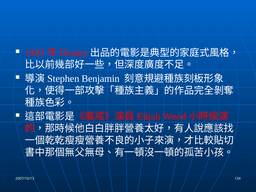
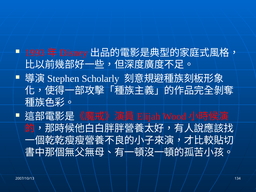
Benjamin: Benjamin -> Scholarly (100, 79)
